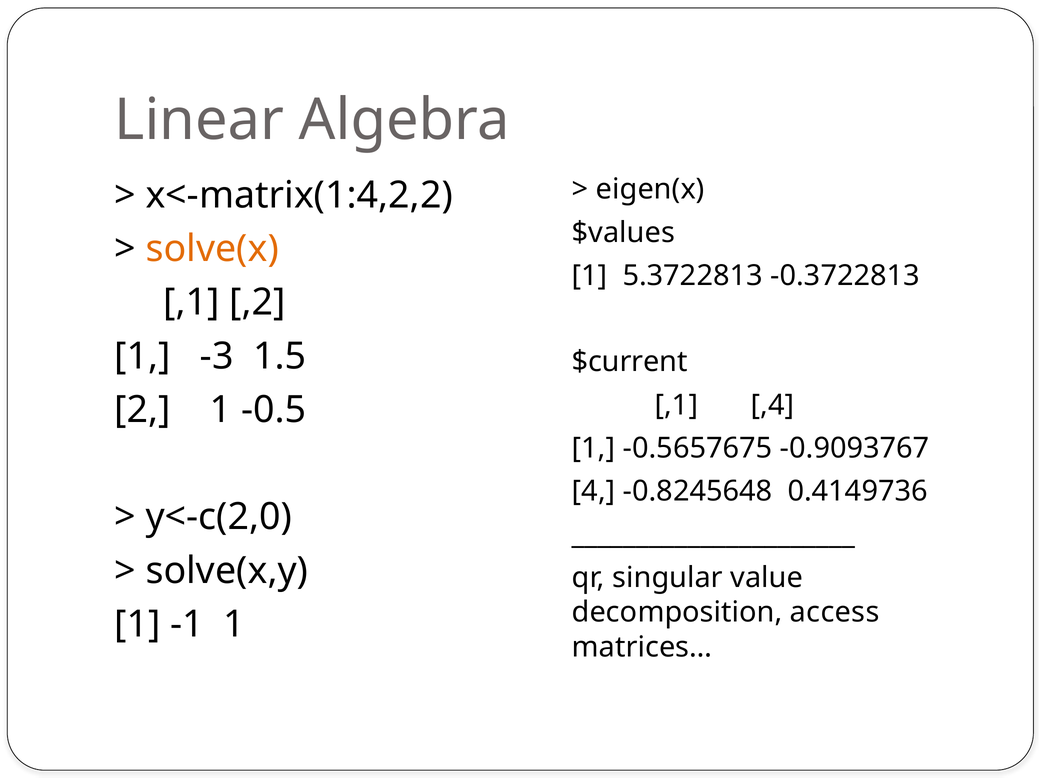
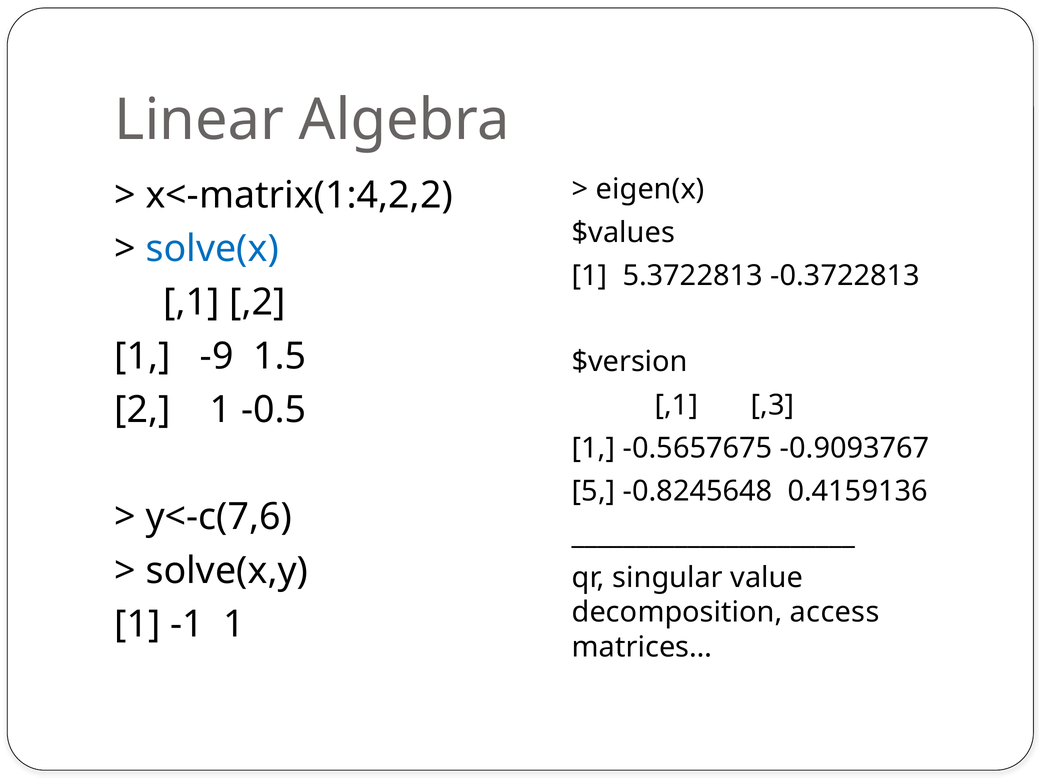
solve(x colour: orange -> blue (212, 249)
-3: -3 -> -9 (217, 356)
$current: $current -> $version (630, 362)
,4: ,4 -> ,3 (772, 405)
4: 4 -> 5 (594, 491)
0.4149736: 0.4149736 -> 0.4159136 (858, 491)
y<-c(2,0: y<-c(2,0 -> y<-c(7,6 (219, 517)
